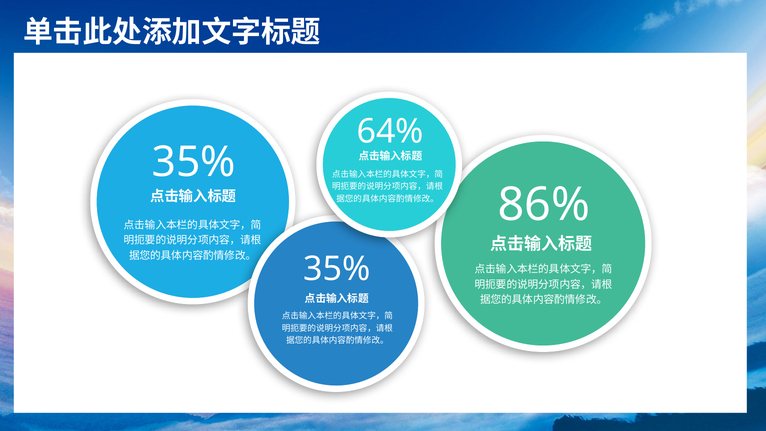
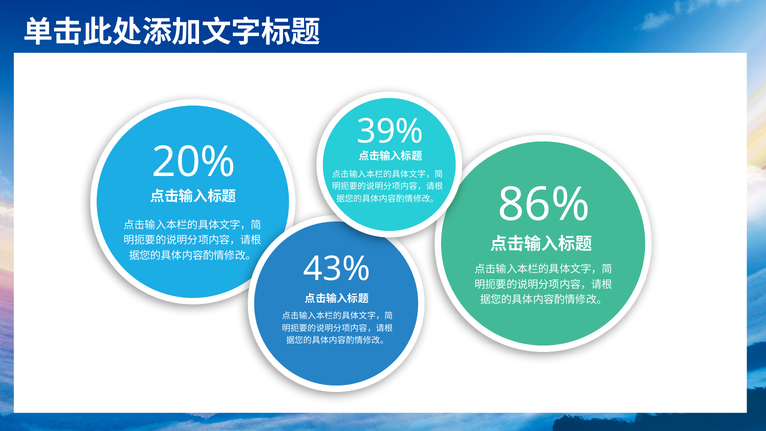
64%: 64% -> 39% (390, 131)
35%: 35% -> 20% (194, 162)
35%: 35% -> 43% (337, 269)
